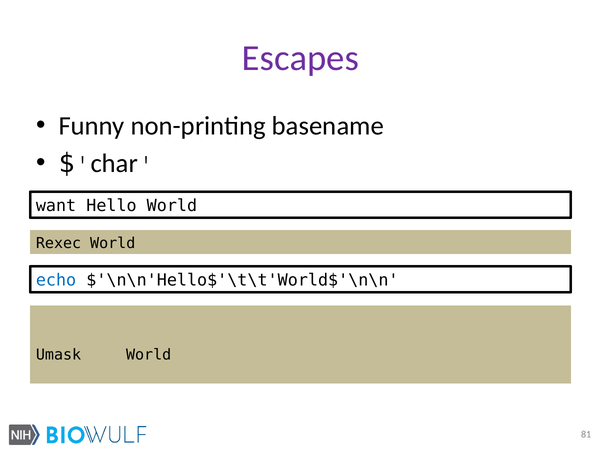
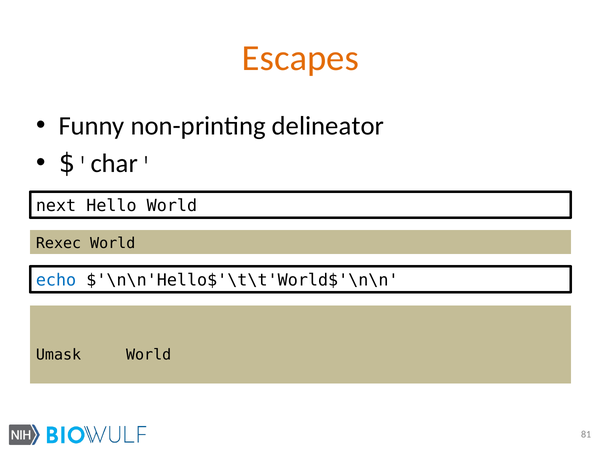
Escapes colour: purple -> orange (300, 58)
basename: basename -> delineator (328, 126)
want: want -> next (56, 206)
